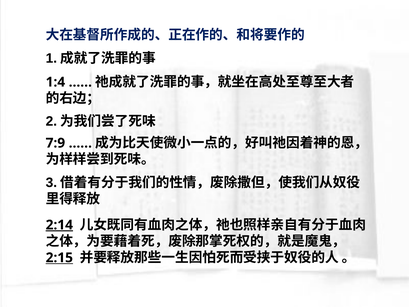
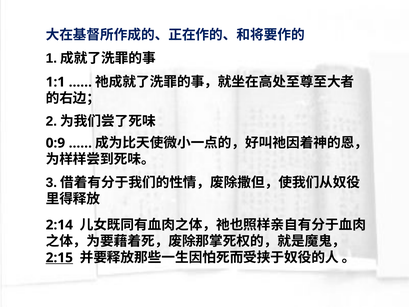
1:4: 1:4 -> 1:1 (55, 82)
7:9: 7:9 -> 0:9 (55, 143)
2:14 underline: present -> none (59, 225)
